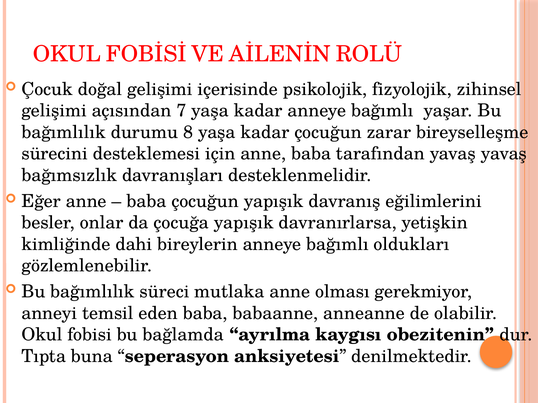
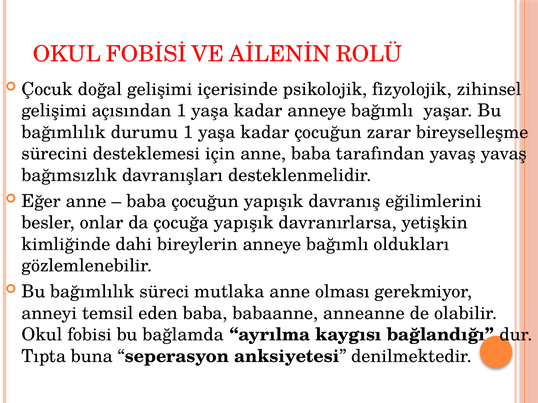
açısından 7: 7 -> 1 (181, 111)
durumu 8: 8 -> 1 (188, 132)
obezitenin: obezitenin -> bağlandığı (440, 335)
